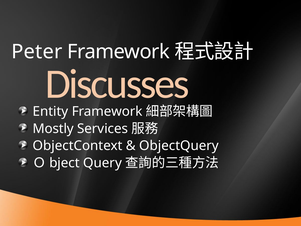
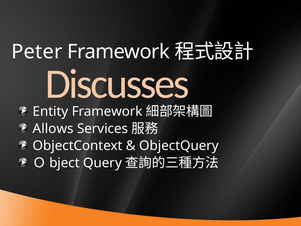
Mostly: Mostly -> Allows (53, 128)
